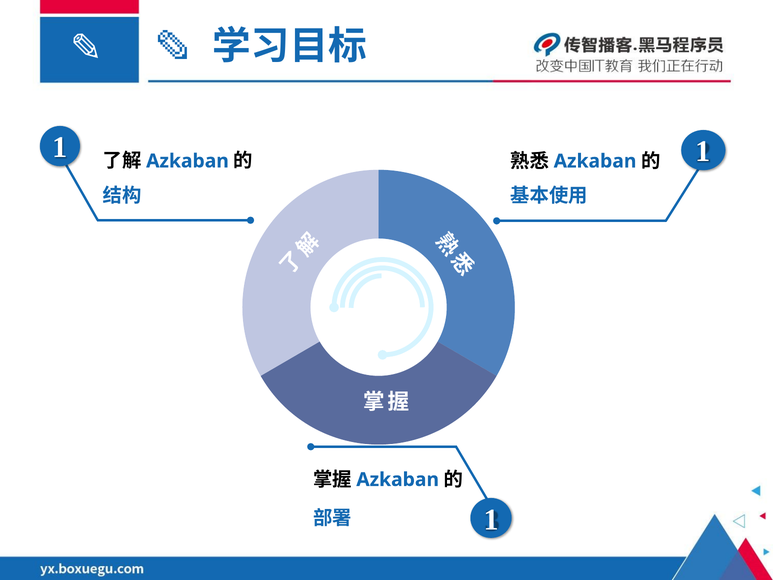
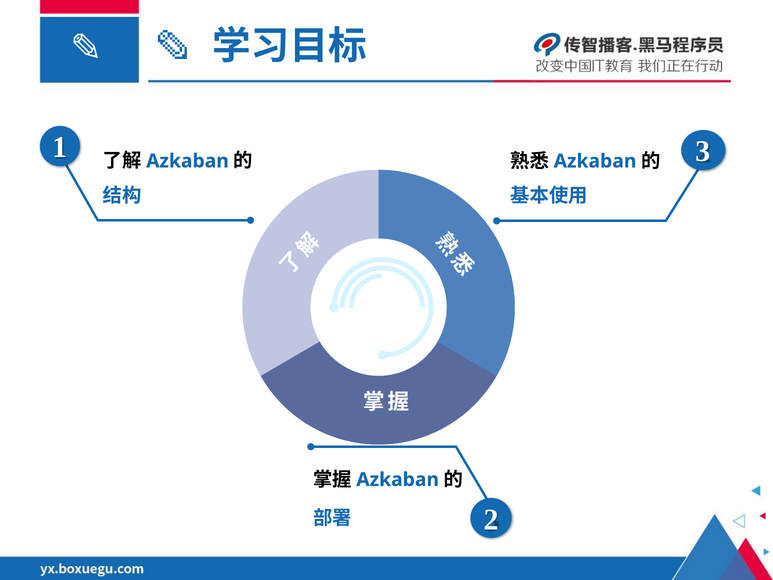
1 1: 1 -> 3 (703, 151)
1: 1 -> 2 (491, 520)
